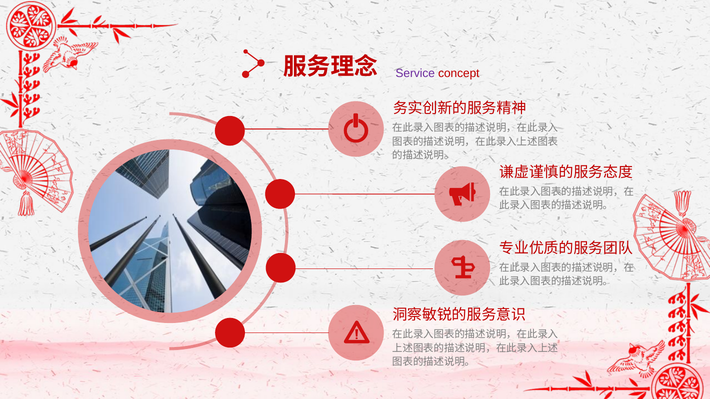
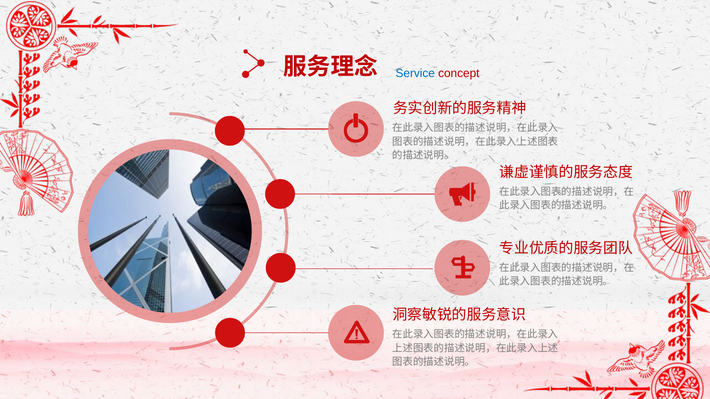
Service colour: purple -> blue (415, 73)
